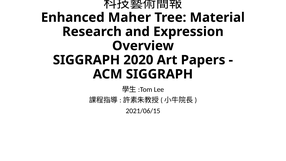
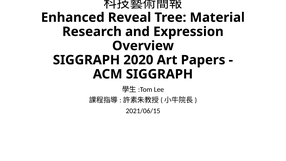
Maher: Maher -> Reveal (130, 17)
